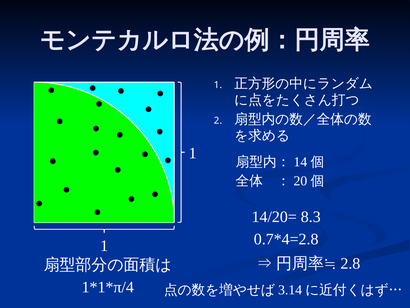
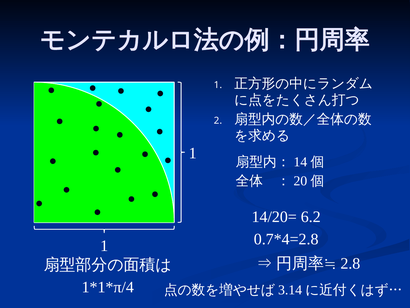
8.3: 8.3 -> 6.2 (311, 217)
